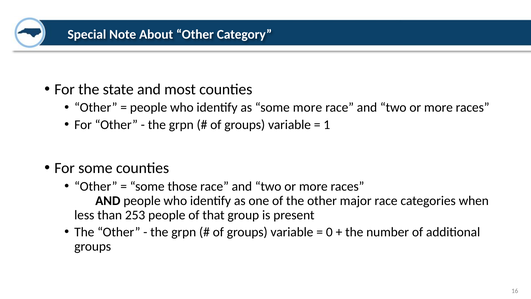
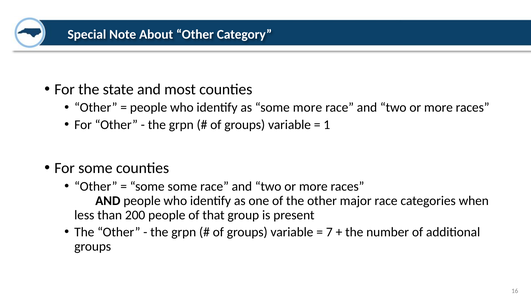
some those: those -> some (182, 186)
253: 253 -> 200 (135, 215)
0: 0 -> 7 (329, 232)
